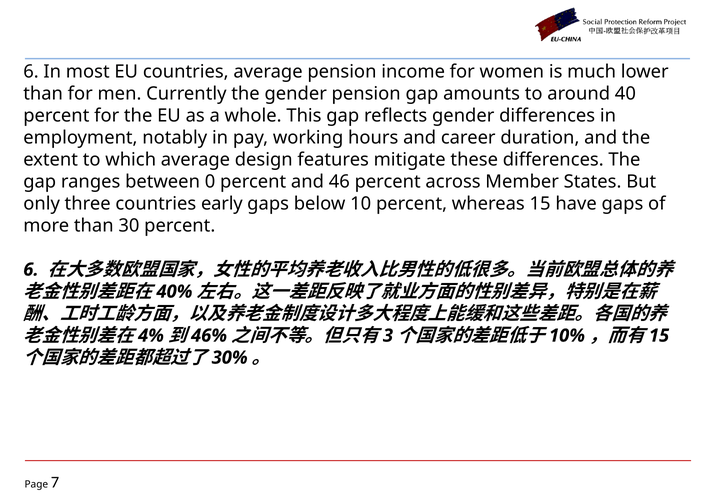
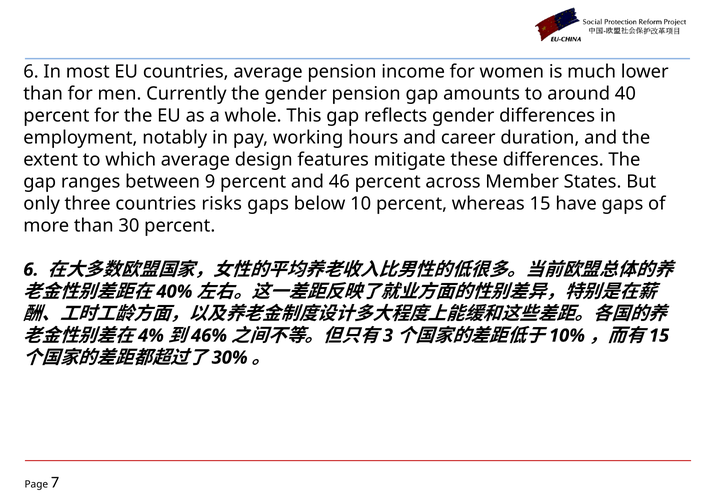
0: 0 -> 9 (210, 182)
early: early -> risks (222, 204)
